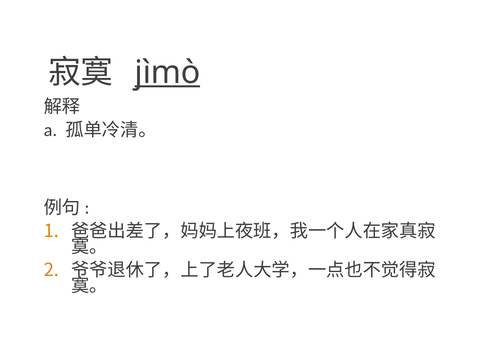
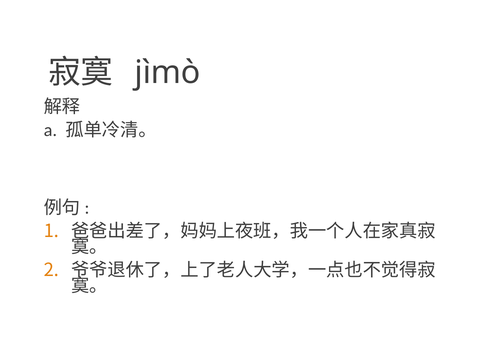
jìmò underline: present -> none (168, 73)
